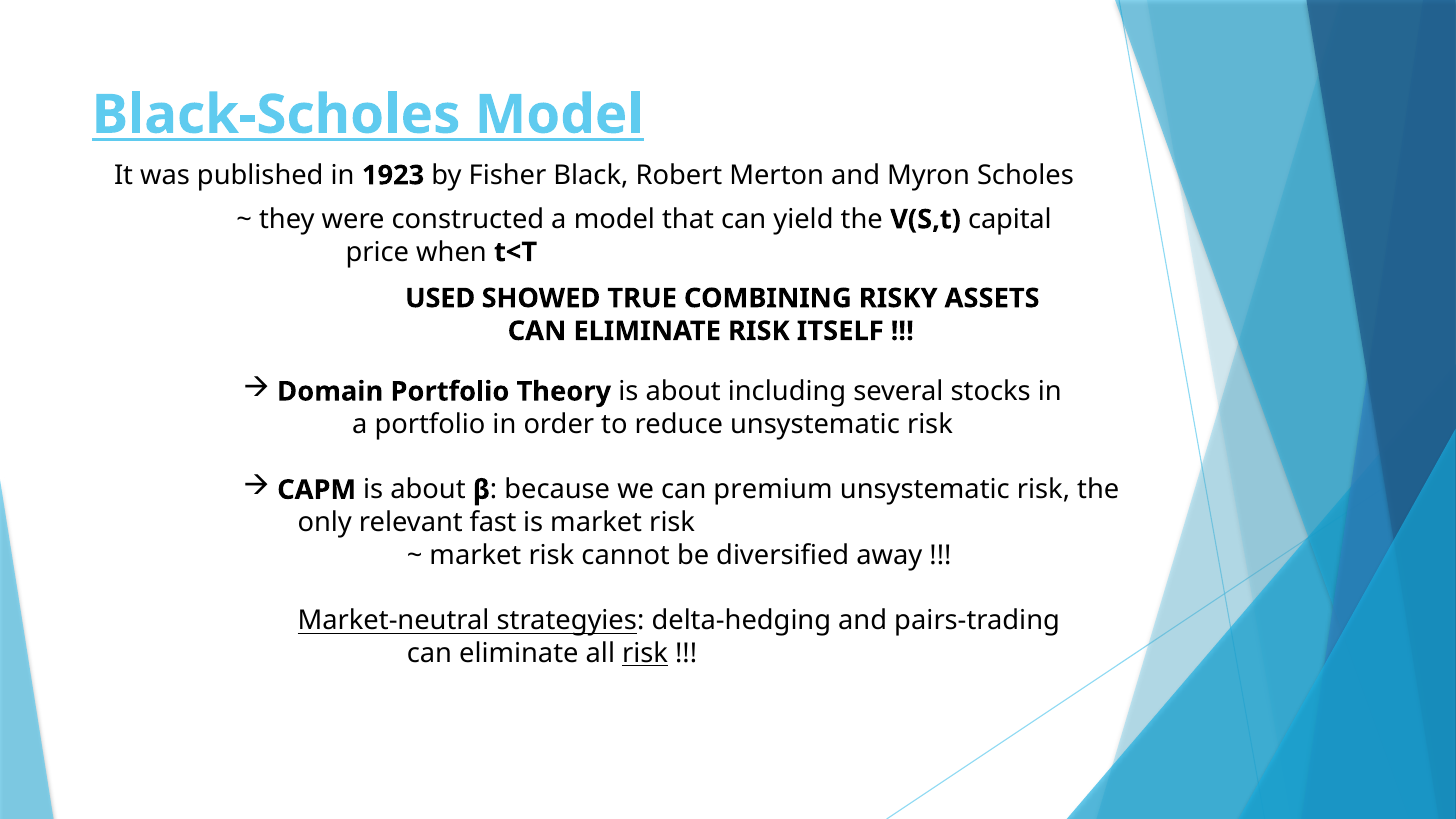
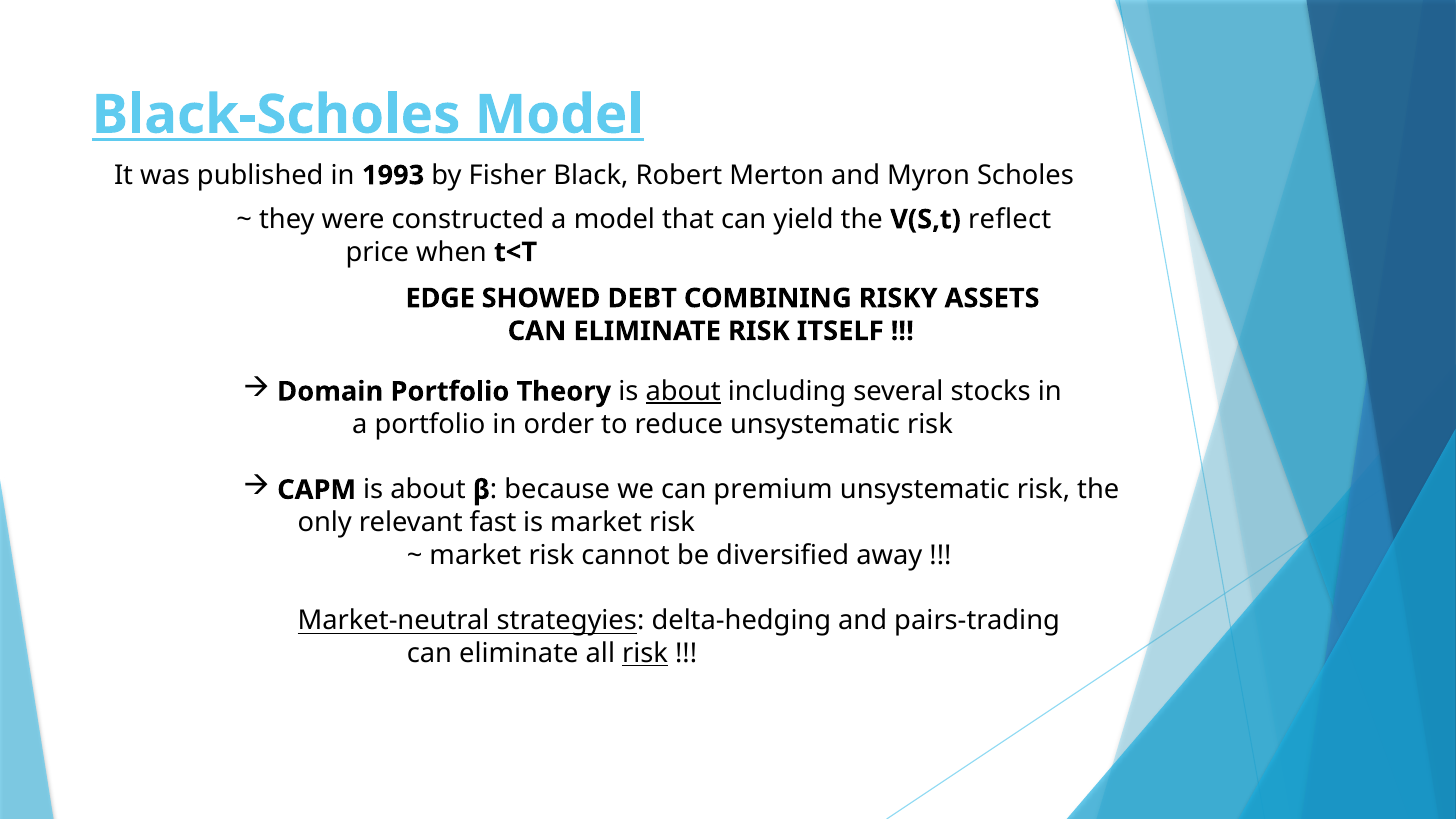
1923: 1923 -> 1993 (393, 175)
capital: capital -> reflect (1010, 219)
USED: USED -> EDGE (440, 298)
TRUE: TRUE -> DEBT (642, 298)
about underline: none -> present (683, 392)
